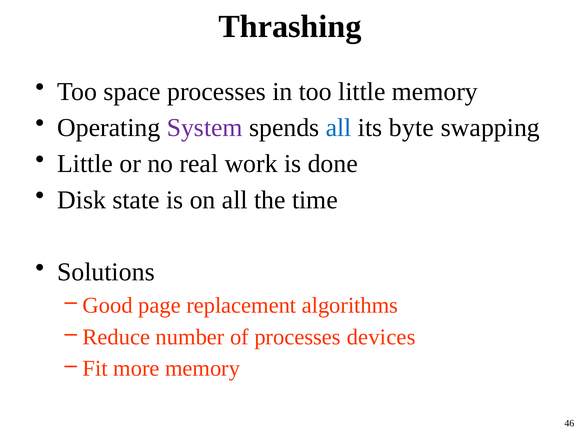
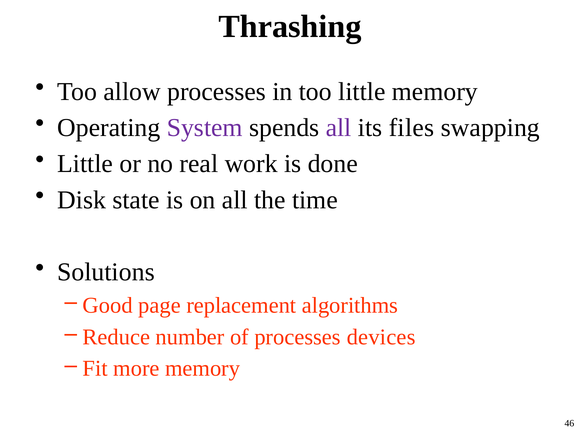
space: space -> allow (132, 92)
all colour: blue -> purple (339, 128)
byte: byte -> files (411, 128)
